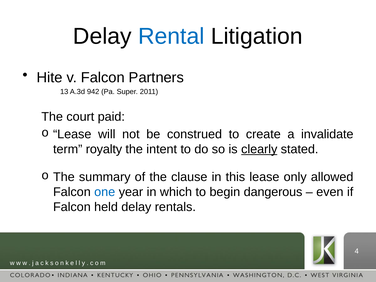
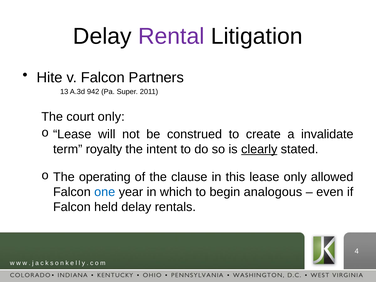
Rental colour: blue -> purple (171, 36)
court paid: paid -> only (111, 117)
summary: summary -> operating (105, 177)
dangerous: dangerous -> analogous (273, 192)
